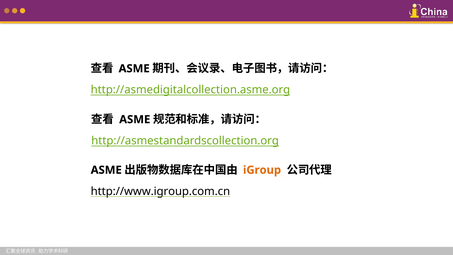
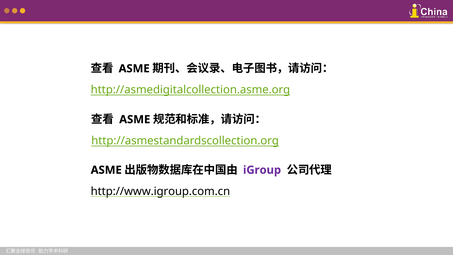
iGroup colour: orange -> purple (262, 170)
